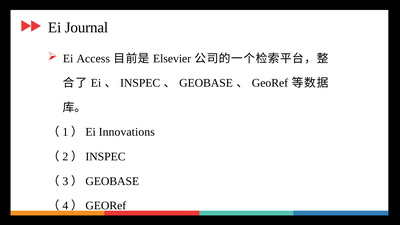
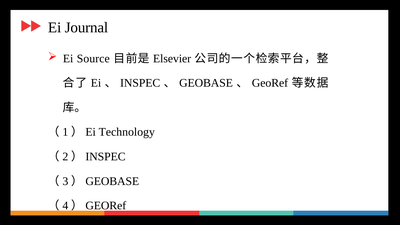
Access: Access -> Source (93, 59)
Innovations: Innovations -> Technology (127, 132)
